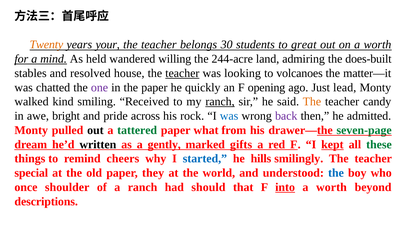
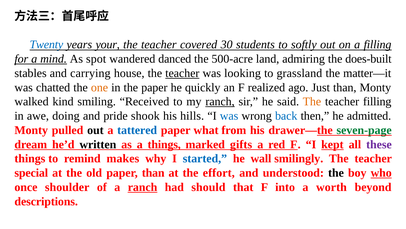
Twenty colour: orange -> blue (46, 45)
belongs: belongs -> covered (199, 45)
great: great -> softly (304, 45)
on a worth: worth -> filling (378, 45)
held: held -> spot (96, 59)
willing: willing -> danced (175, 59)
244-acre: 244-acre -> 500-acre (232, 59)
resolved: resolved -> carrying (90, 73)
volcanoes: volcanoes -> grassland (299, 73)
one colour: purple -> orange (100, 87)
opening: opening -> realized (266, 87)
Just lead: lead -> than (345, 87)
teacher candy: candy -> filling (377, 101)
bright: bright -> doing (66, 116)
across: across -> shook (145, 116)
rock: rock -> hills (192, 116)
back colour: purple -> blue (286, 116)
tattered colour: green -> blue (137, 130)
a gently: gently -> things (164, 144)
these colour: green -> purple (379, 144)
cheers: cheers -> makes (123, 158)
hills: hills -> wall (261, 158)
paper they: they -> than (153, 172)
world: world -> effort (219, 172)
the colour: blue -> black (336, 172)
who underline: none -> present (381, 172)
ranch underline: none -> present (143, 187)
into underline: present -> none (285, 187)
